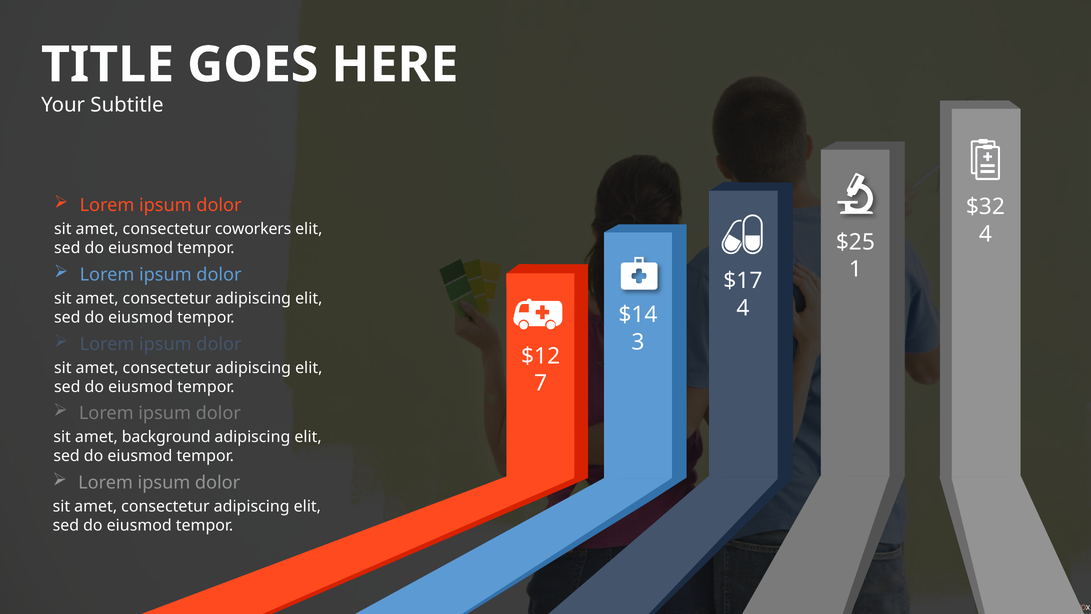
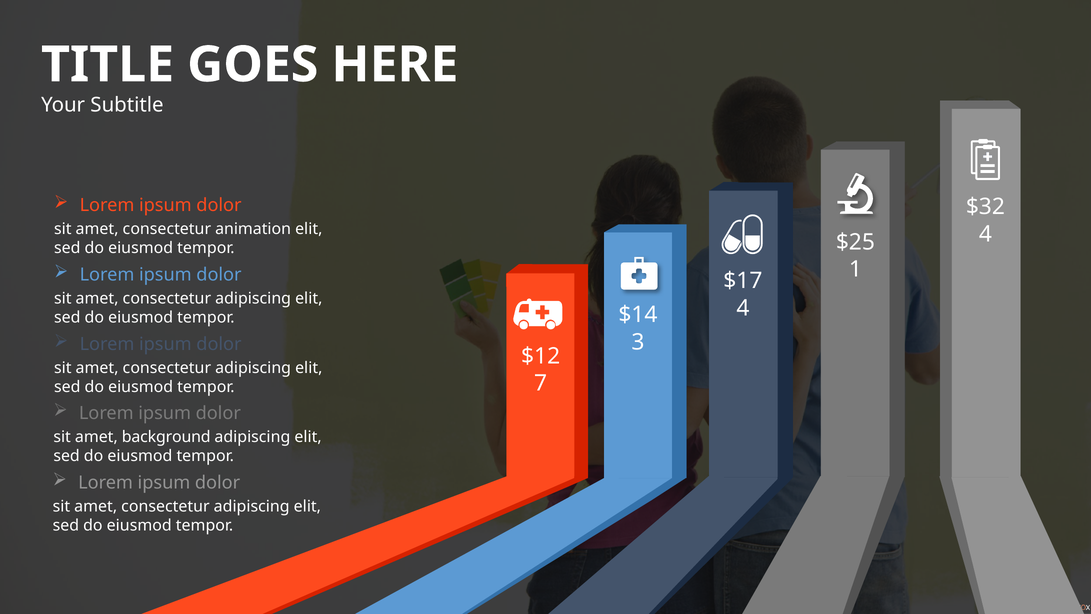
coworkers: coworkers -> animation (253, 229)
